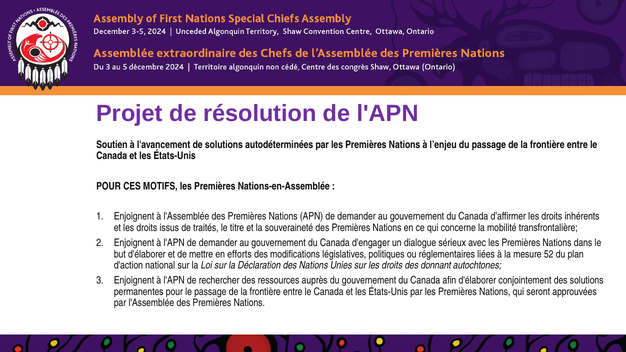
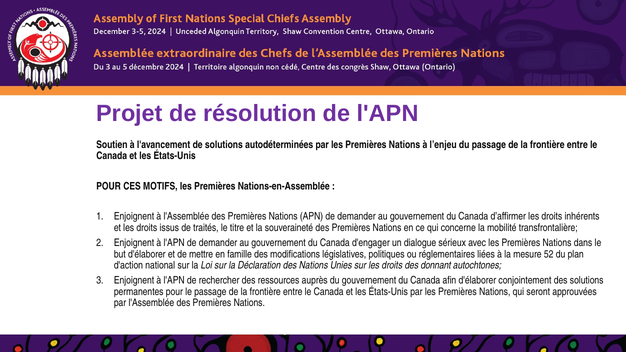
efforts: efforts -> famille (240, 254)
